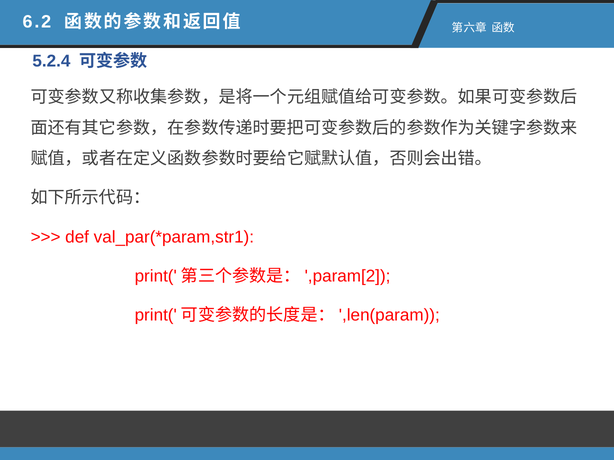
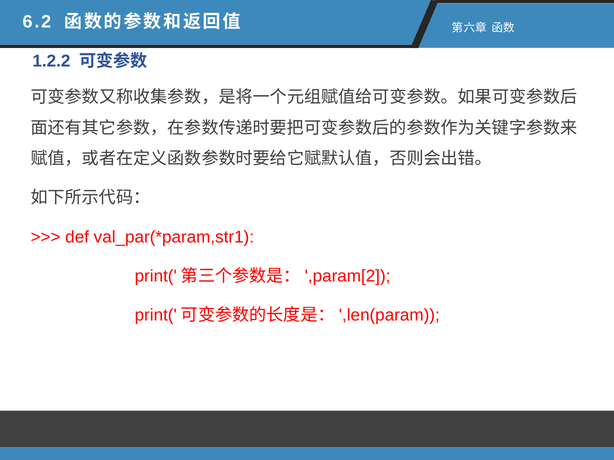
5.2.4: 5.2.4 -> 1.2.2 (51, 61)
